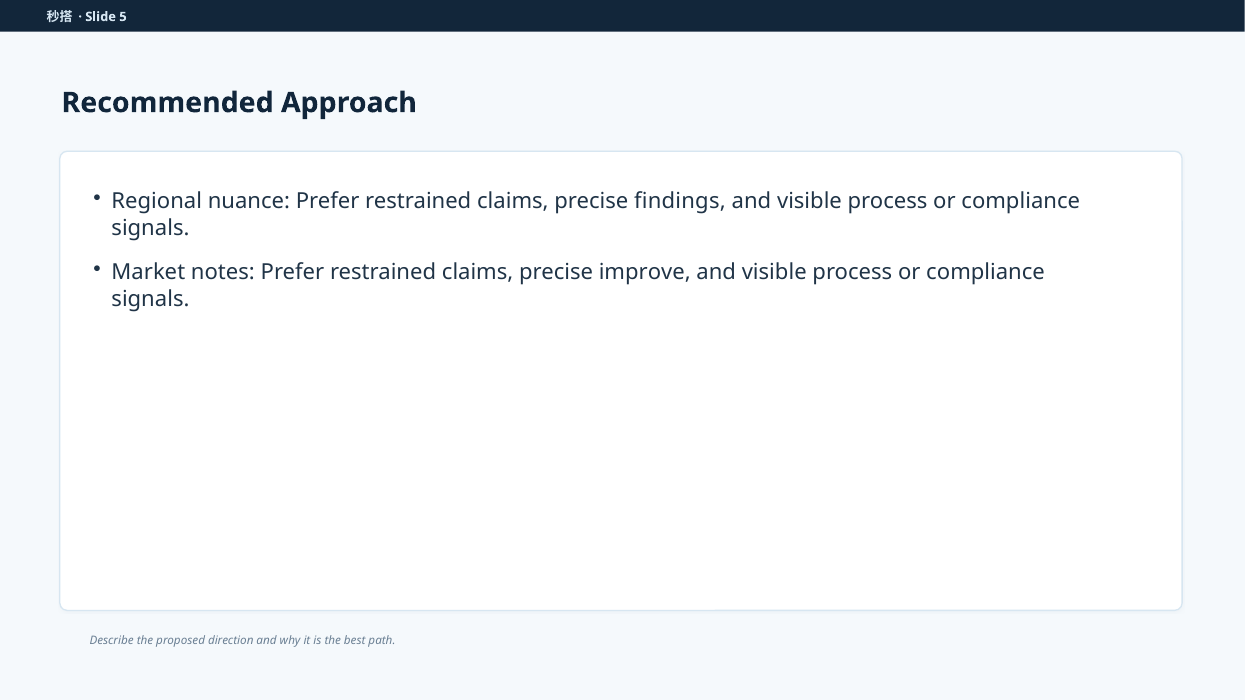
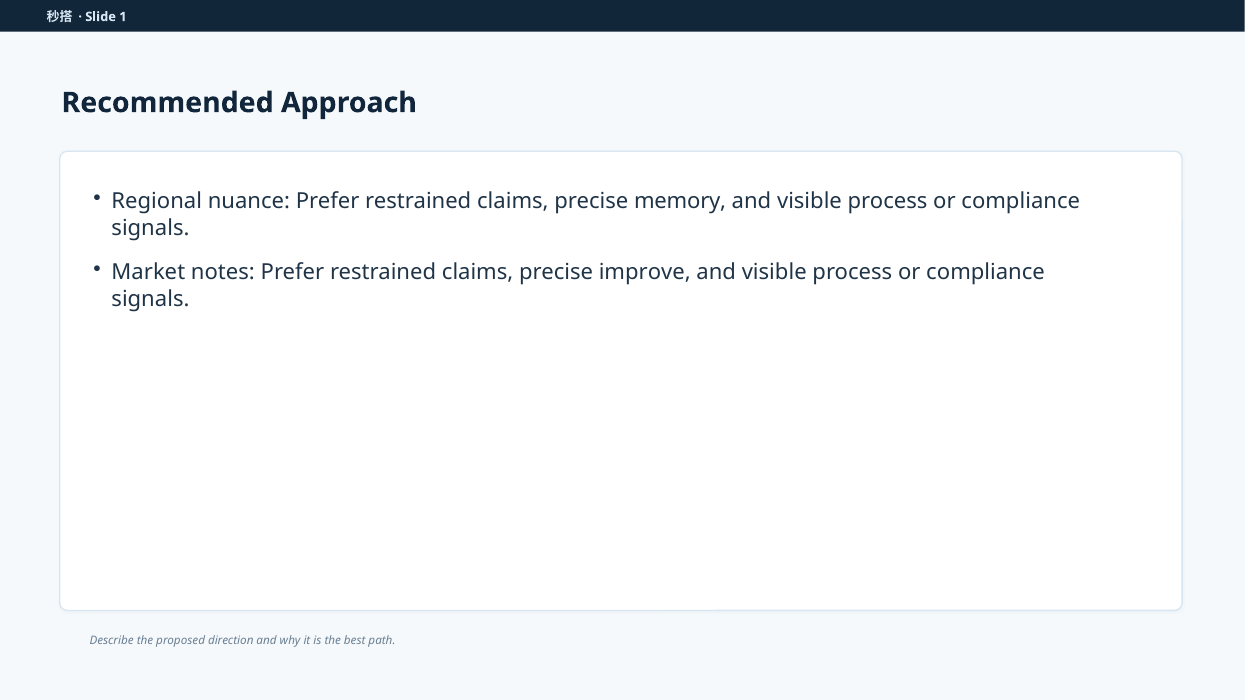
5: 5 -> 1 (123, 17)
findings: findings -> memory (680, 201)
